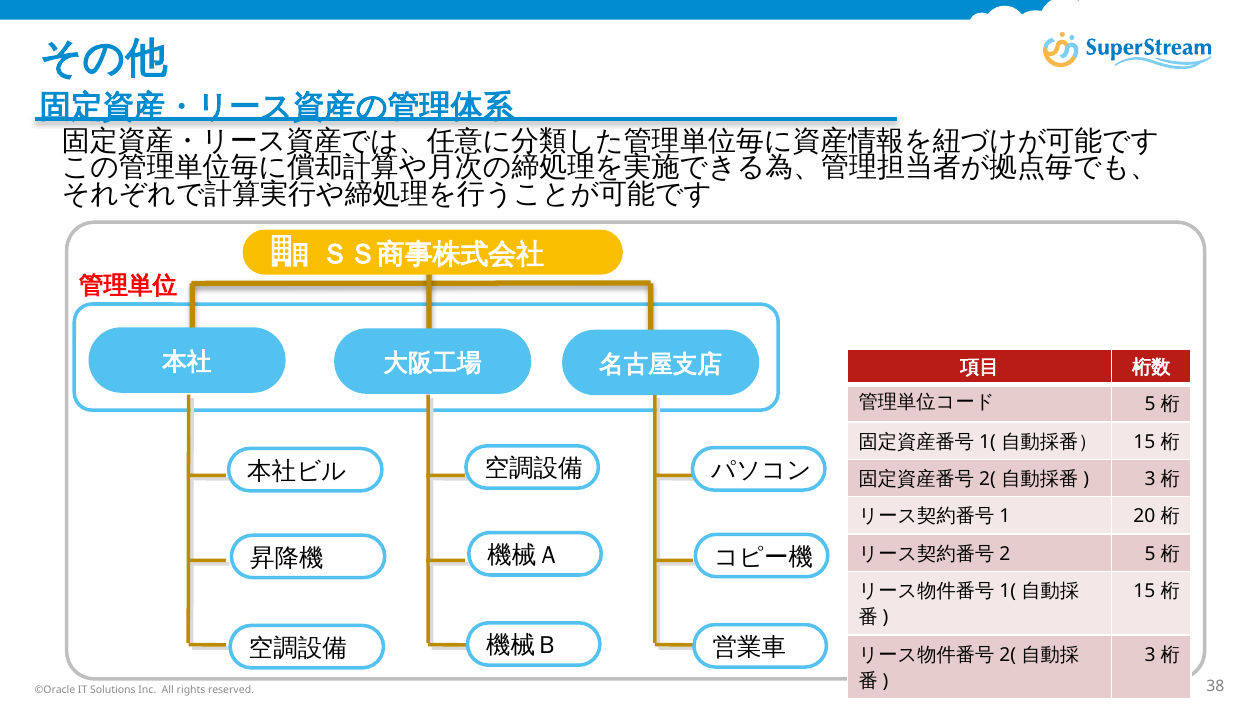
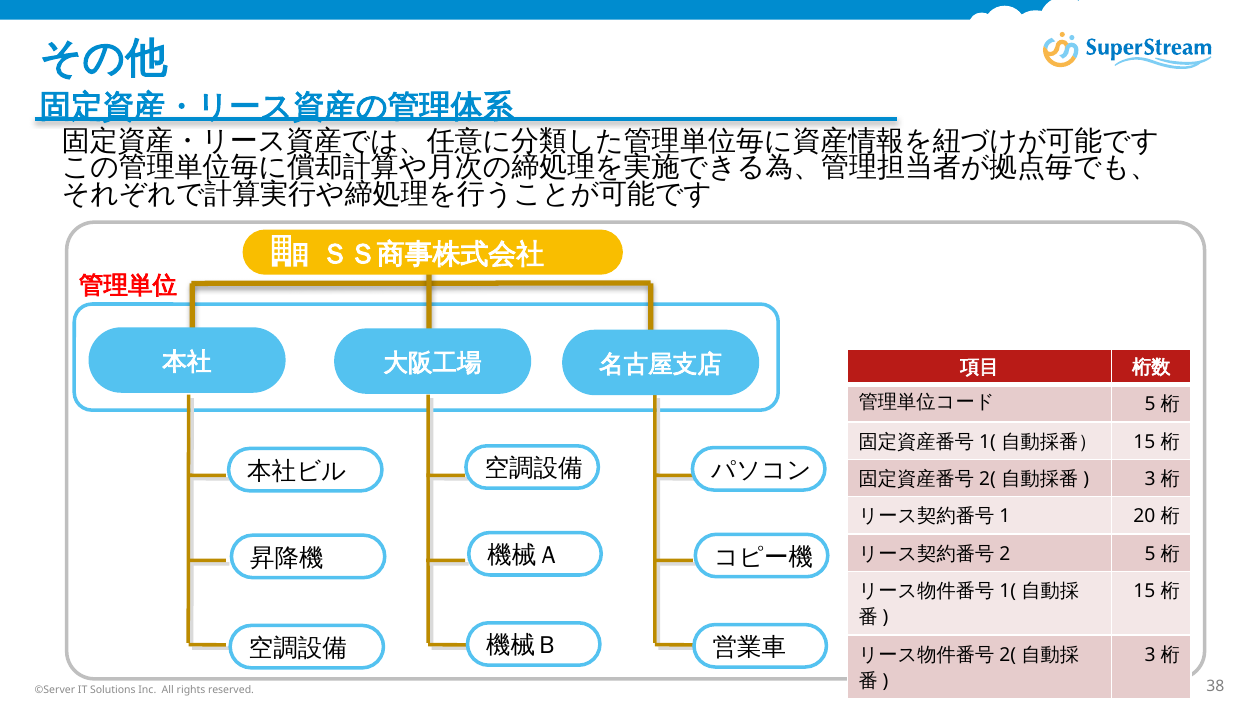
©Oracle: ©Oracle -> ©Server (55, 690)
